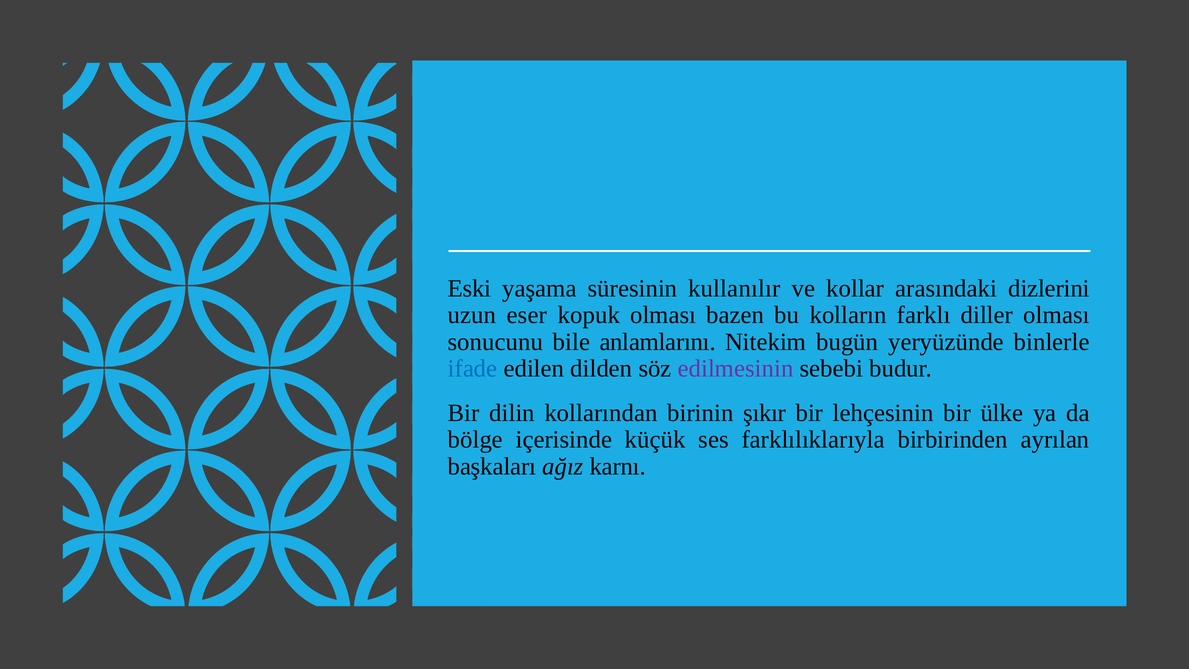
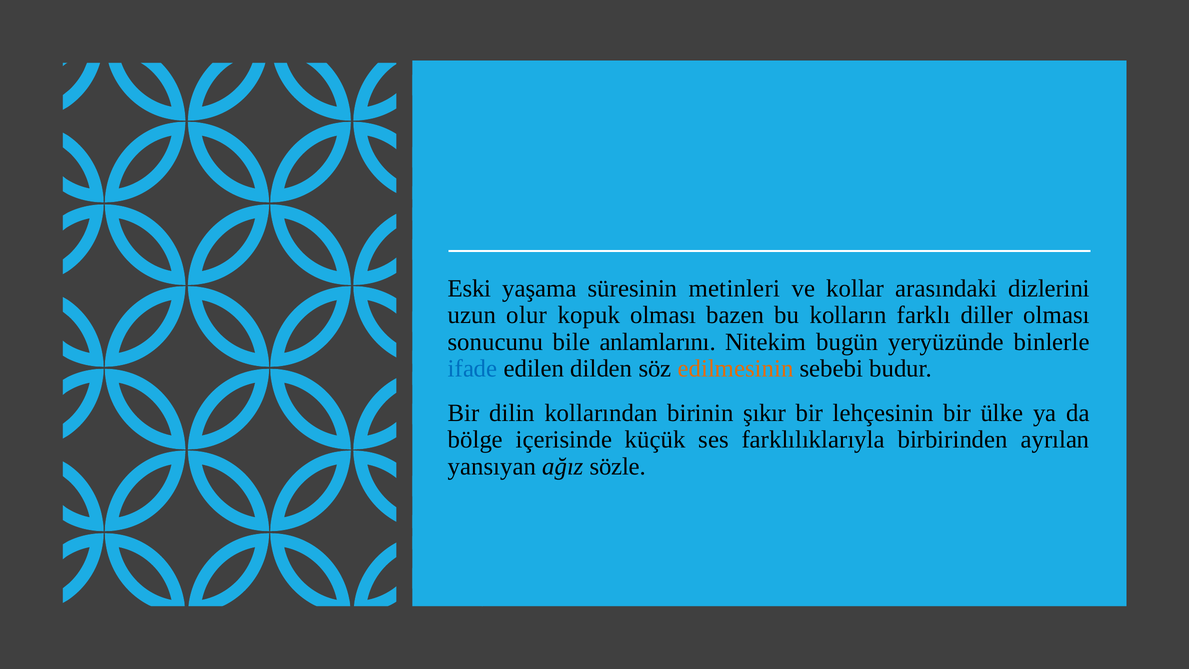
kullanılır: kullanılır -> metinleri (734, 288)
eser: eser -> olur (527, 315)
edilmesinin colour: purple -> orange (736, 369)
başkaları: başkaları -> yansıyan (492, 466)
karnı: karnı -> sözle (618, 466)
